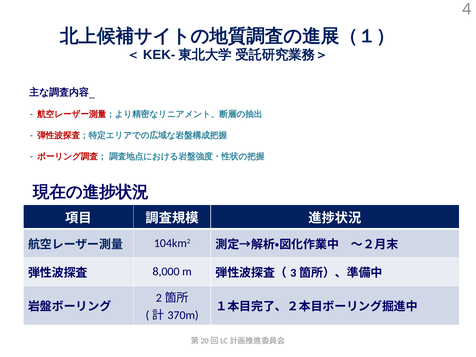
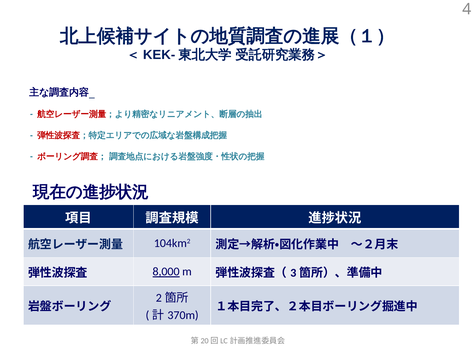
8,000 underline: none -> present (166, 272)
